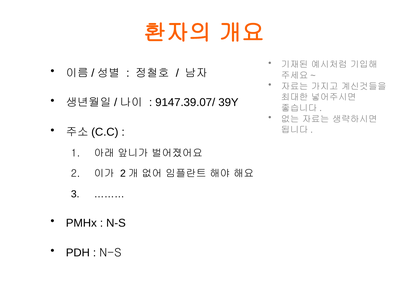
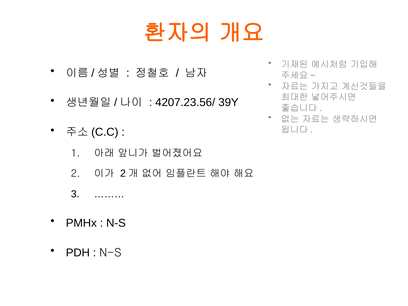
9147.39.07/: 9147.39.07/ -> 4207.23.56/ (185, 103)
